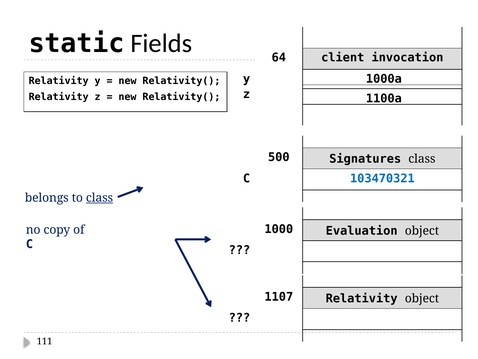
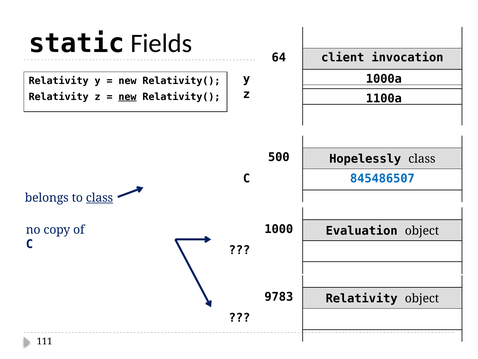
new underline: none -> present (127, 97)
Signatures: Signatures -> Hopelessly (365, 159)
103470321: 103470321 -> 845486507 (382, 178)
1107: 1107 -> 9783 (279, 297)
